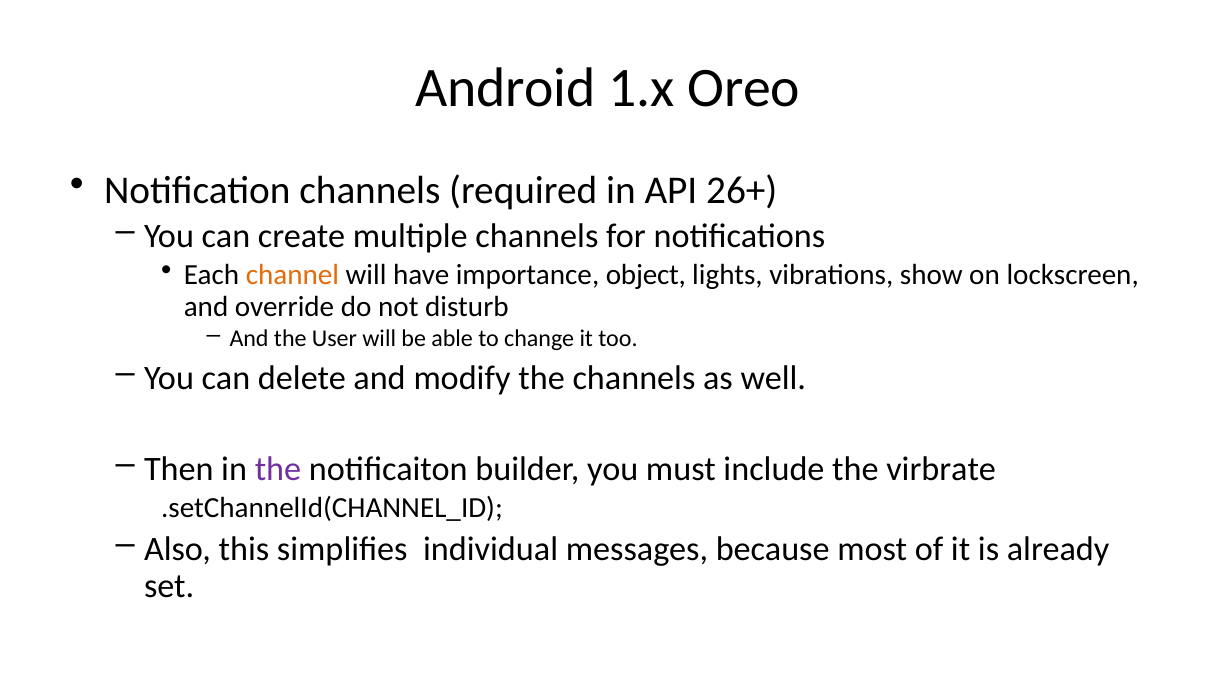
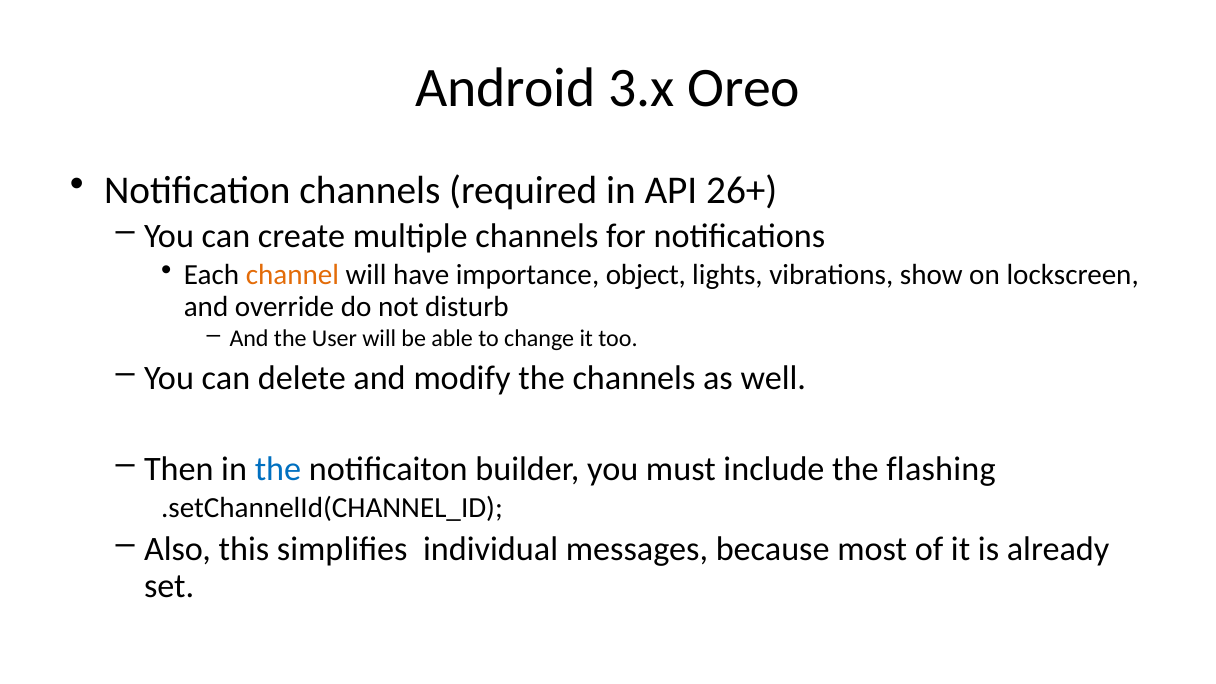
1.x: 1.x -> 3.x (642, 88)
the colour: purple -> blue (278, 469)
virbrate: virbrate -> flashing (941, 469)
